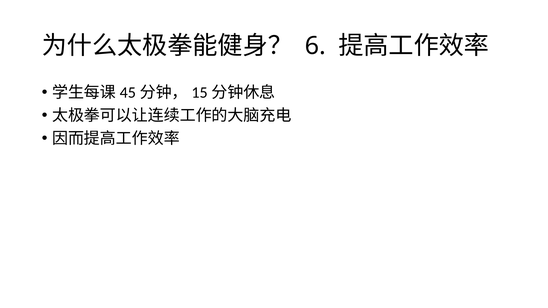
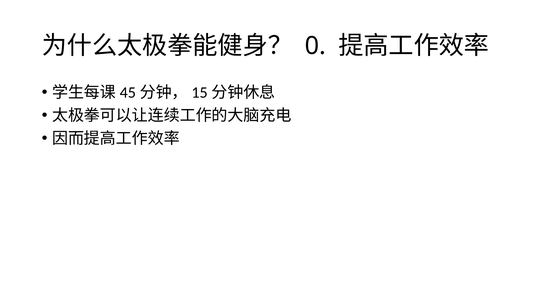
6: 6 -> 0 (315, 46)
